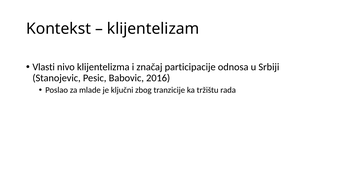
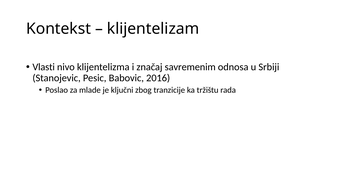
participacije: participacije -> savremenim (190, 67)
